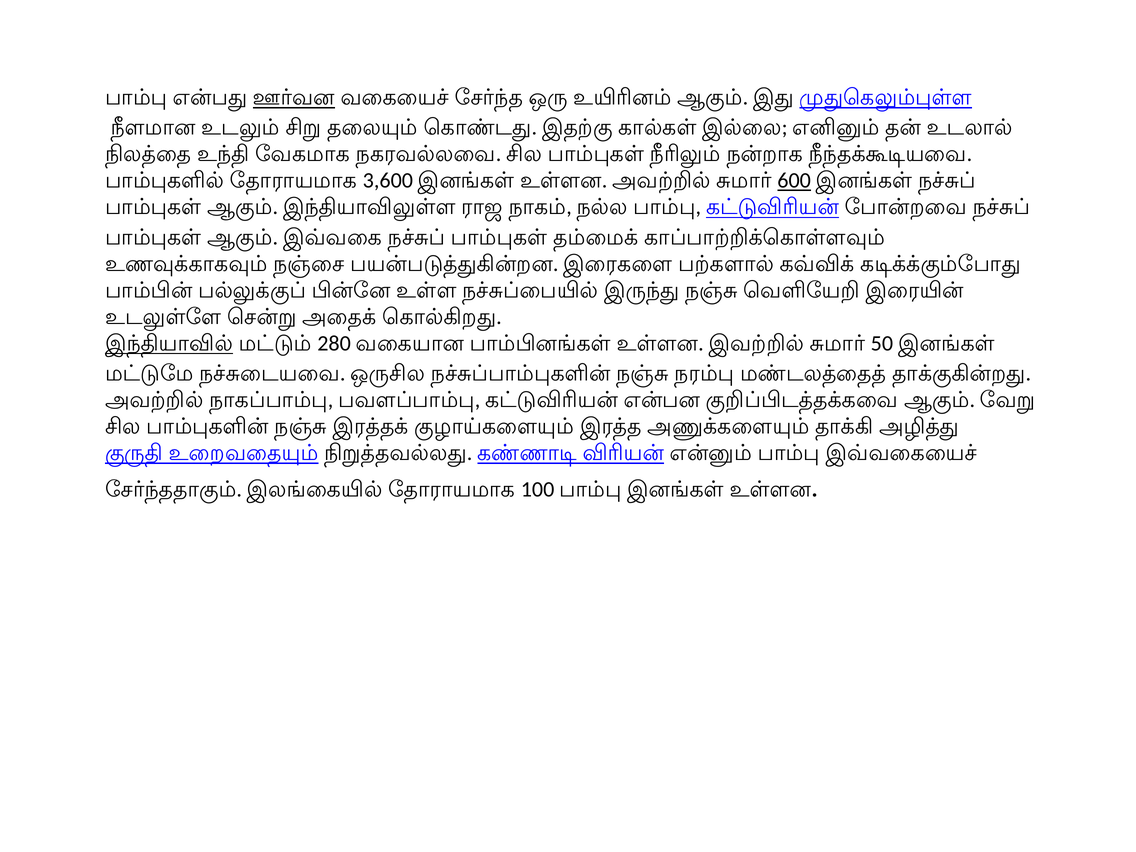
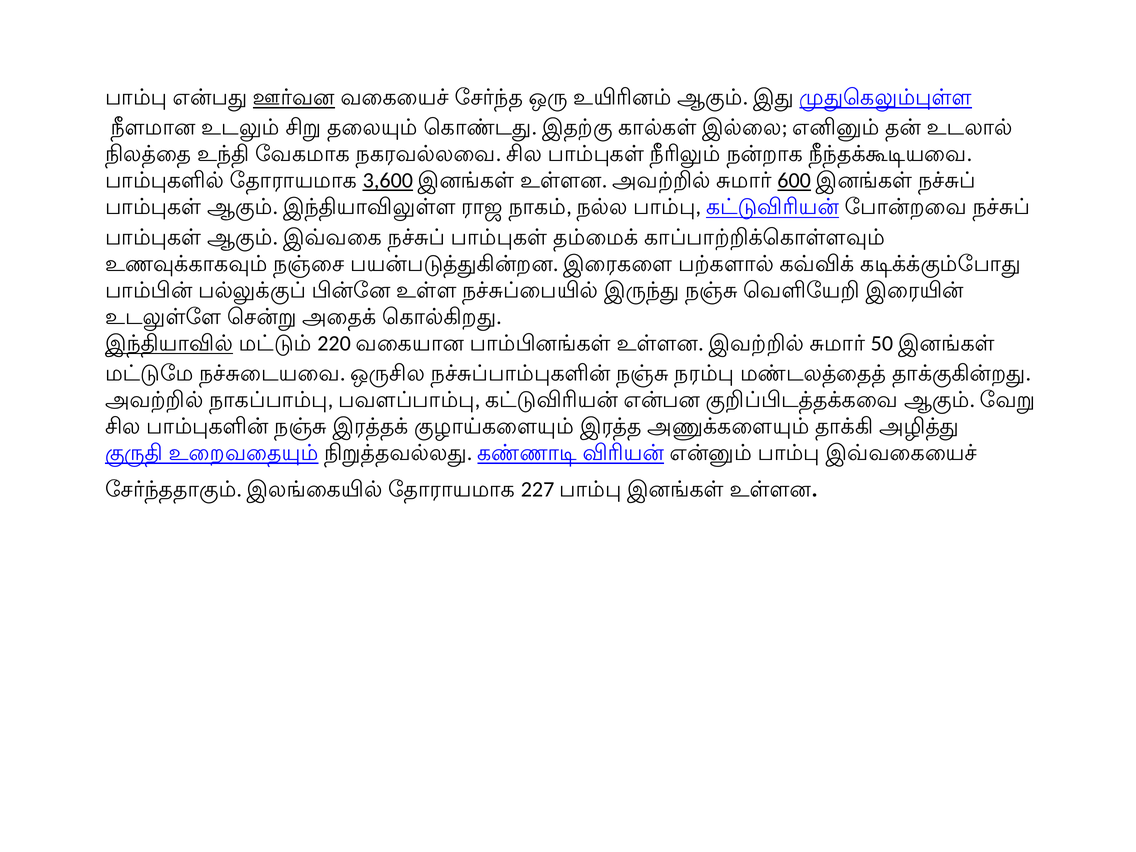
3,600 underline: none -> present (388, 181)
280: 280 -> 220 (334, 343)
100: 100 -> 227 (538, 489)
